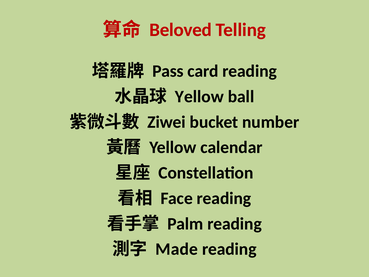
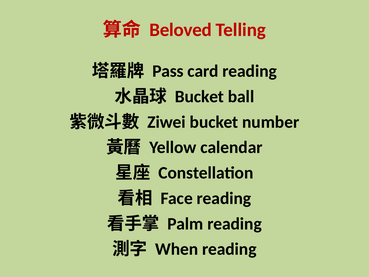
Yellow: Yellow -> Bucket (199, 97)
Made: Made -> When (177, 249)
